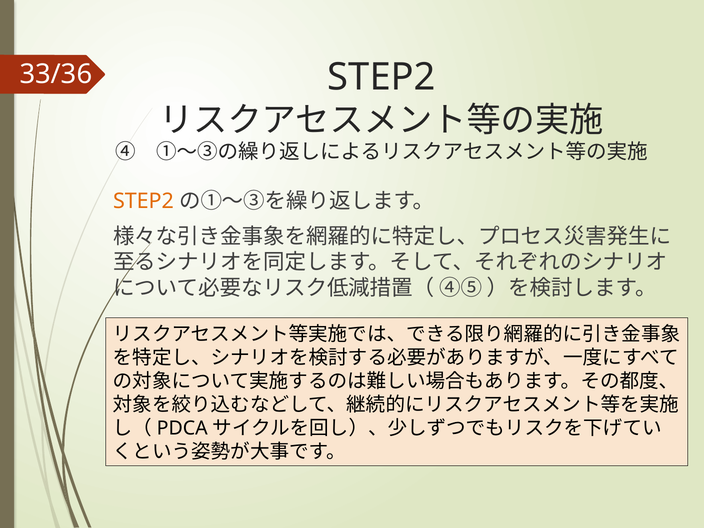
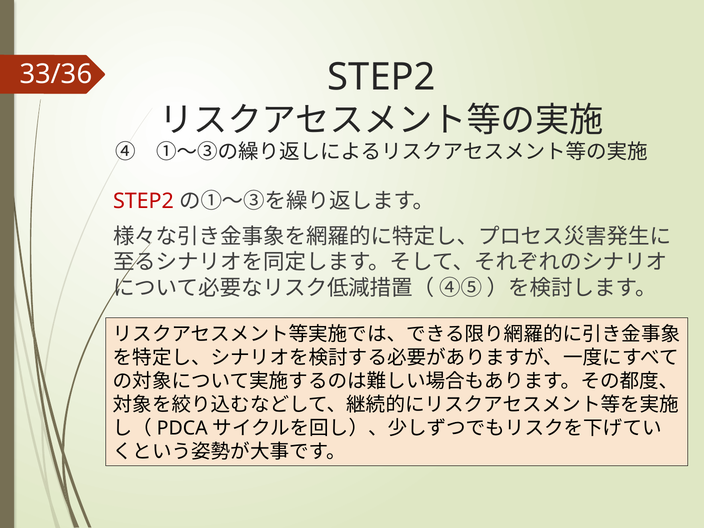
STEP2 colour: orange -> red (143, 201)
